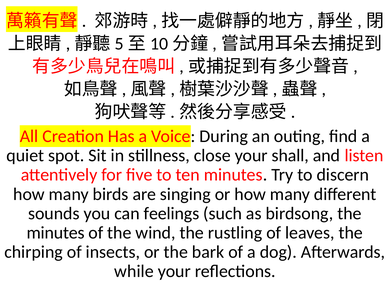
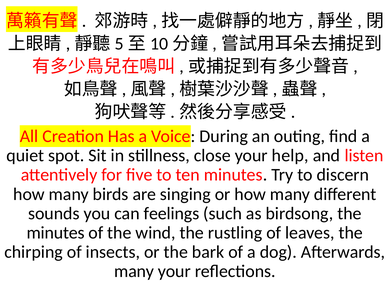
shall: shall -> help (290, 156)
while: while -> many (134, 272)
